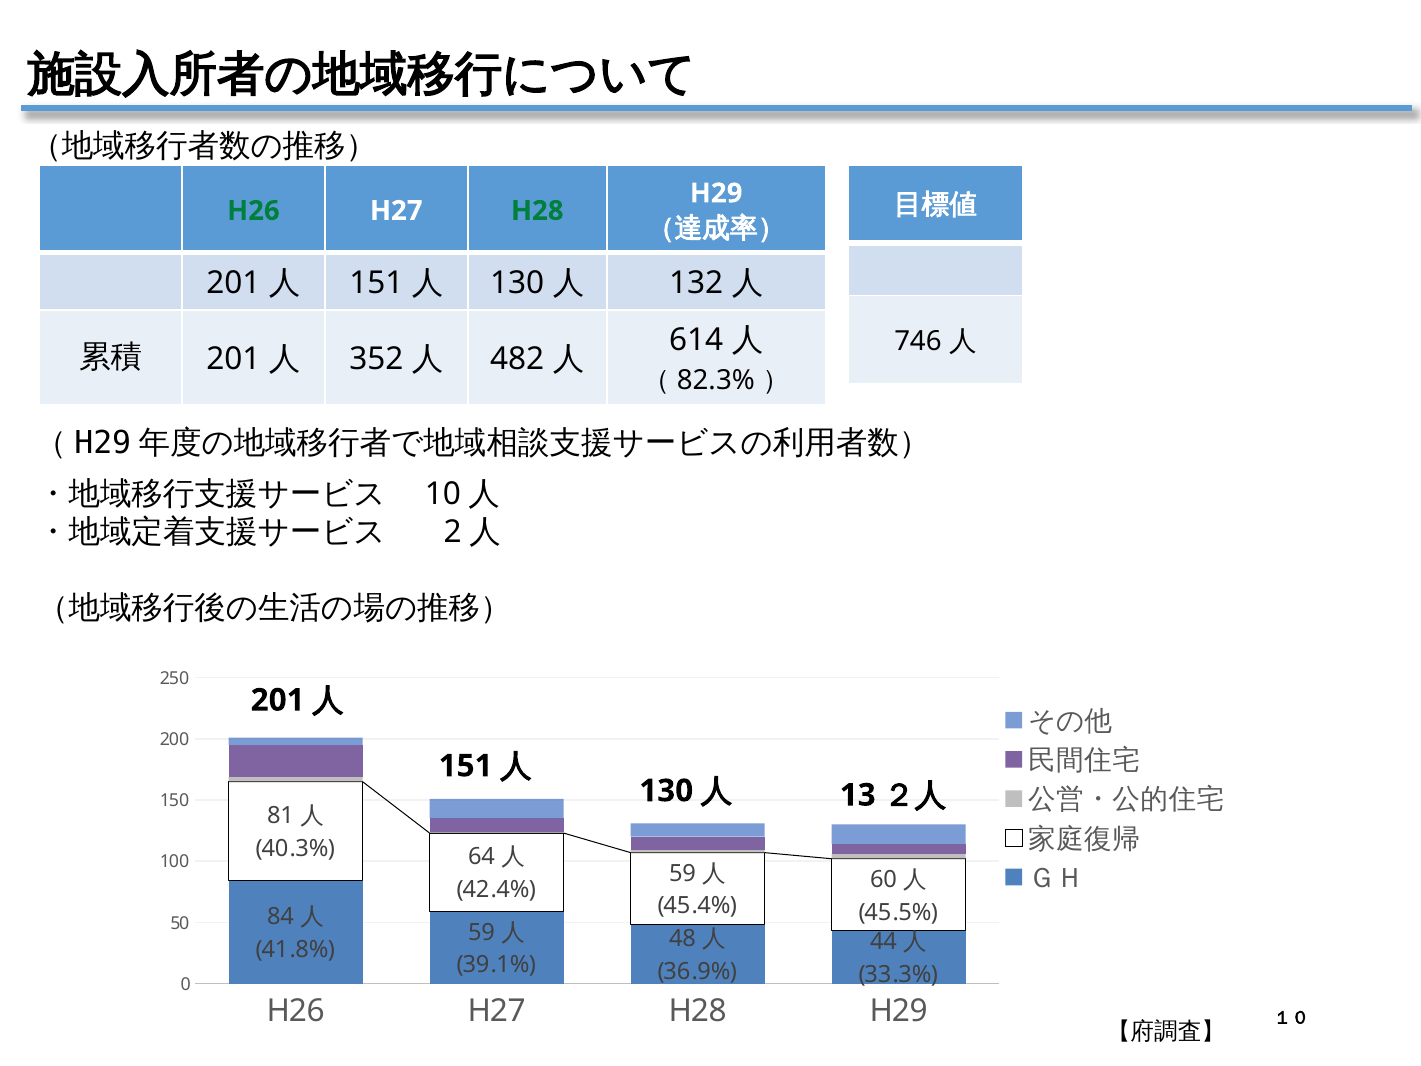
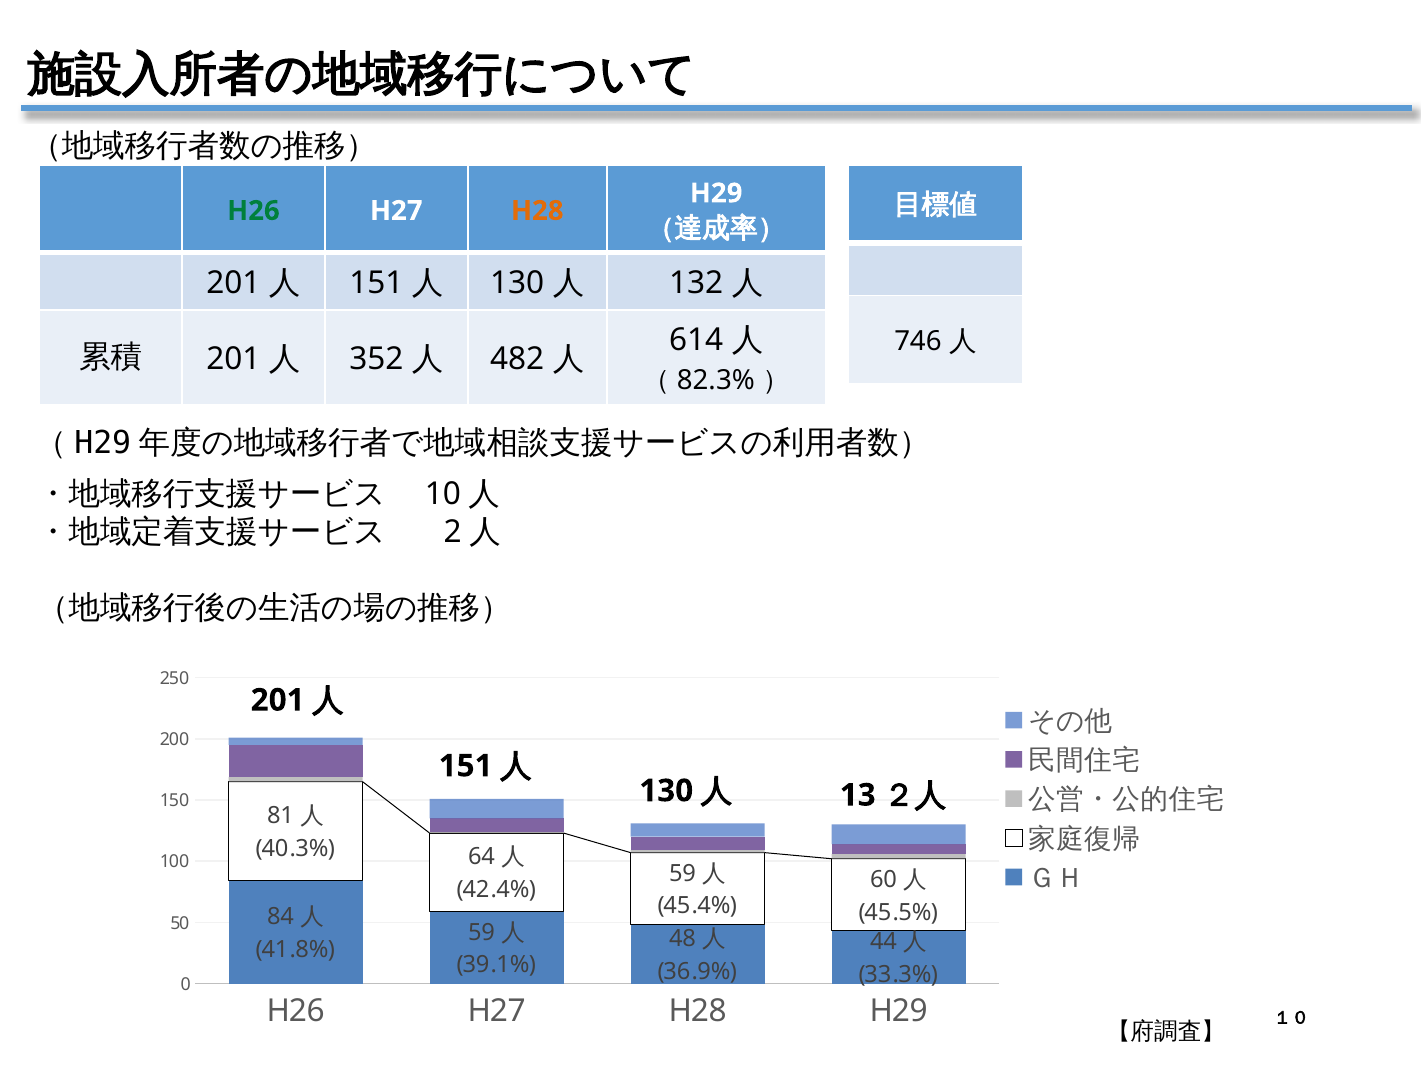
H28 colour: green -> orange (537, 211)
